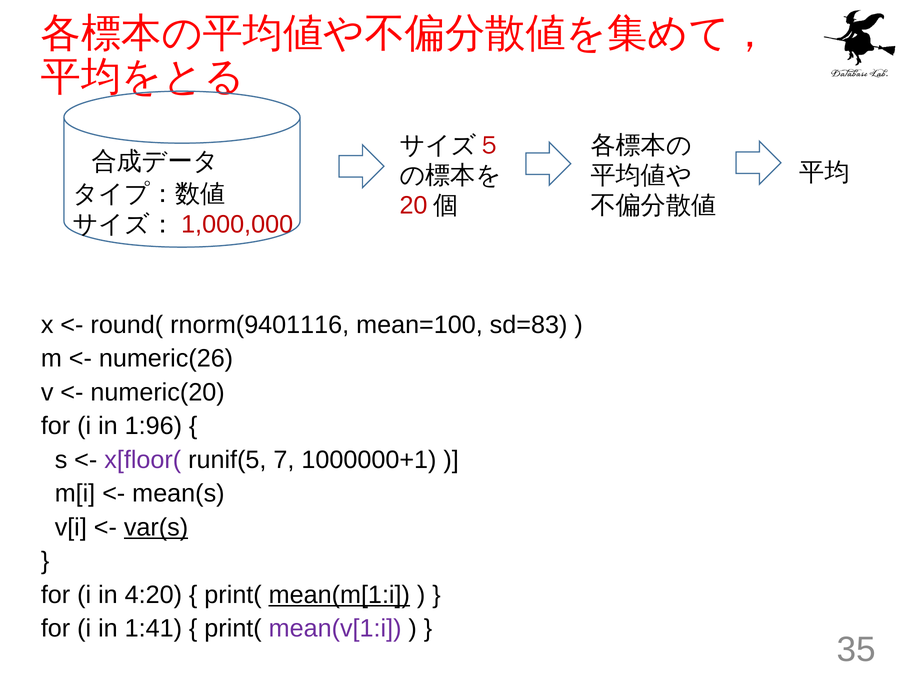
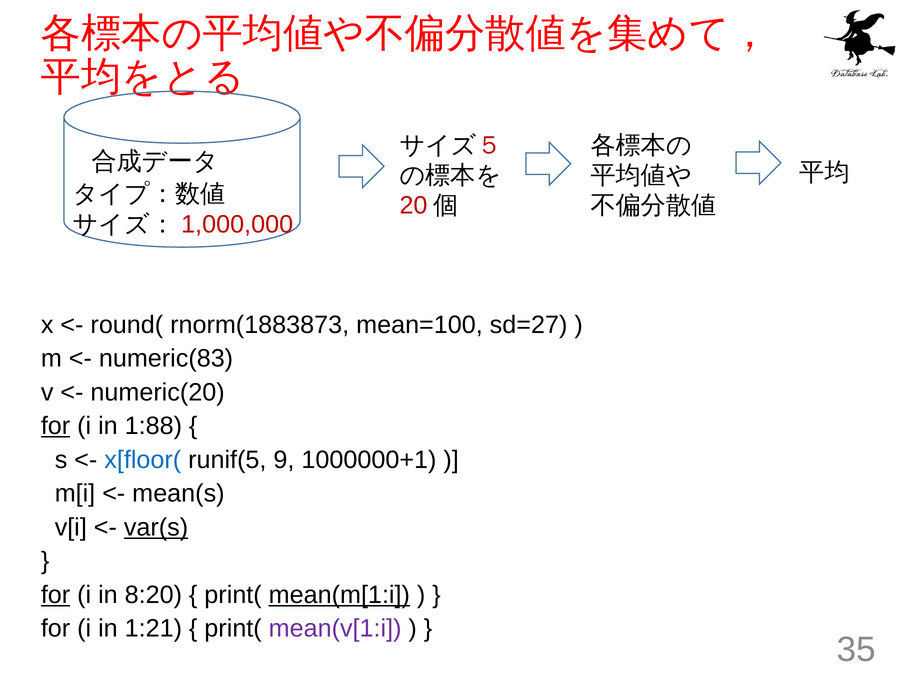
rnorm(9401116: rnorm(9401116 -> rnorm(1883873 (260, 325)
sd=83: sd=83 -> sd=27 (529, 325)
numeric(26: numeric(26 -> numeric(83 (166, 359)
for underline: none -> present (56, 426)
1:96: 1:96 -> 1:88 (153, 426)
x[floor( colour: purple -> blue (143, 460)
7: 7 -> 9 (284, 460)
for underline: none -> present (56, 594)
4:20: 4:20 -> 8:20 (153, 594)
1:41: 1:41 -> 1:21 (153, 628)
